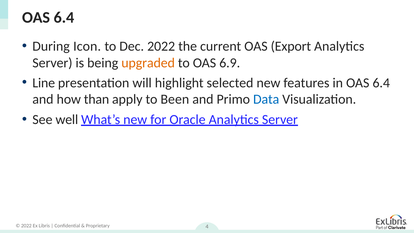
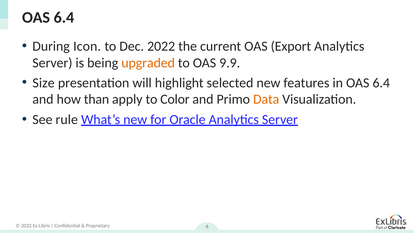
6.9: 6.9 -> 9.9 (230, 63)
Line: Line -> Size (44, 83)
Been: Been -> Color (175, 99)
Data colour: blue -> orange (266, 99)
well: well -> rule (67, 119)
